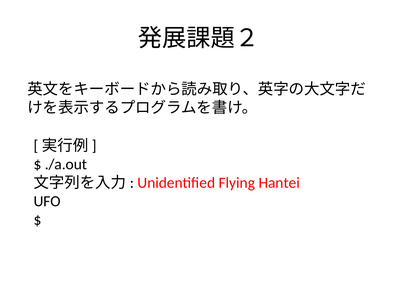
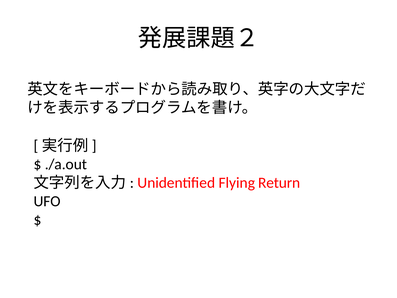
Hantei: Hantei -> Return (279, 183)
